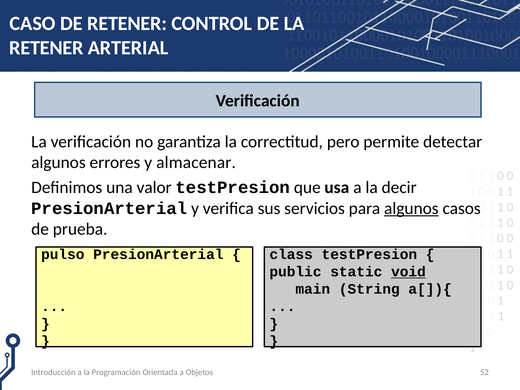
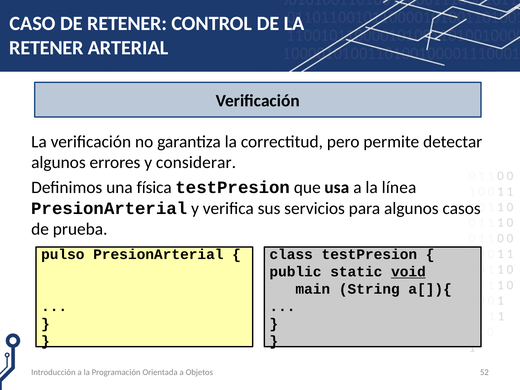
almacenar: almacenar -> considerar (196, 162)
valor: valor -> física (154, 188)
decir: decir -> línea (399, 188)
algunos underline: present -> none (411, 208)
